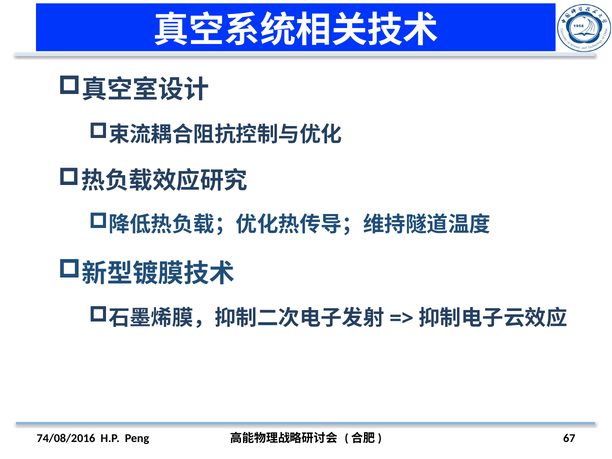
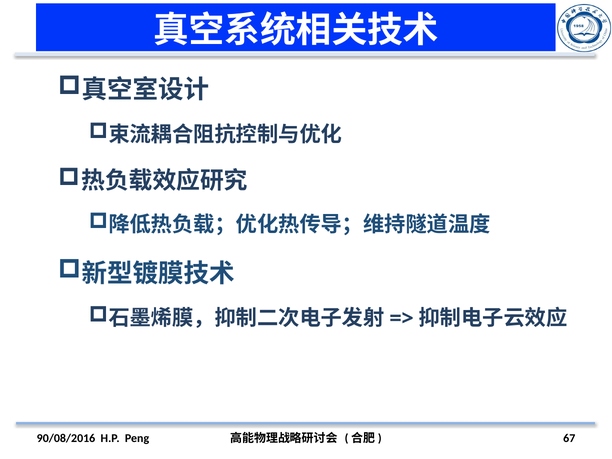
74/08/2016: 74/08/2016 -> 90/08/2016 (66, 438)
